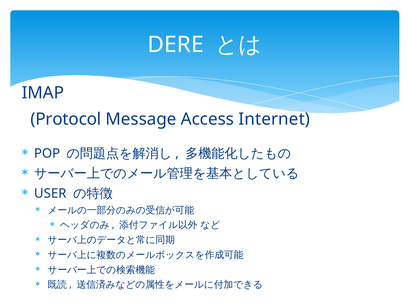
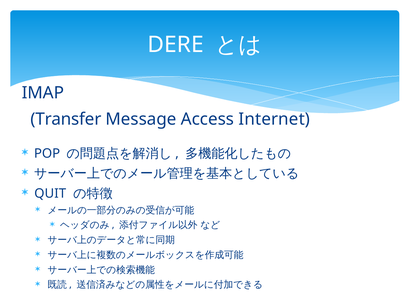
Protocol: Protocol -> Transfer (66, 119)
USER: USER -> QUIT (50, 193)
